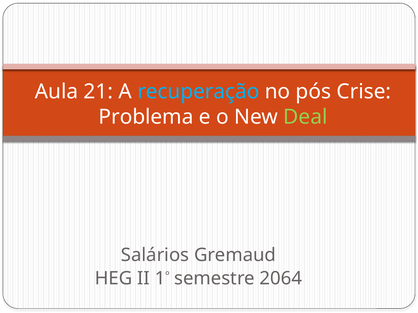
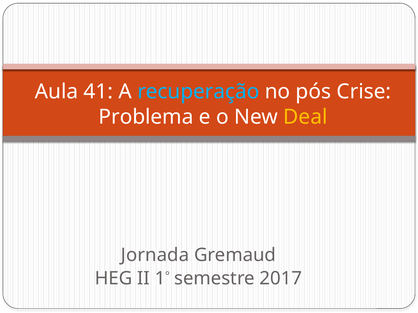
21: 21 -> 41 (98, 92)
Deal colour: light green -> yellow (305, 117)
Salários: Salários -> Jornada (155, 256)
2064: 2064 -> 2017 (281, 279)
